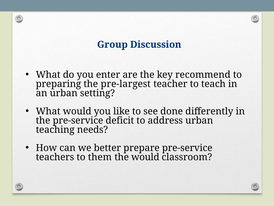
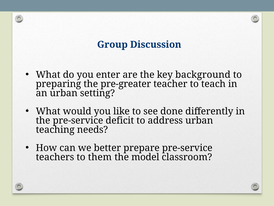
recommend: recommend -> background (203, 75)
pre-largest: pre-largest -> pre-greater (126, 84)
the would: would -> model (145, 157)
